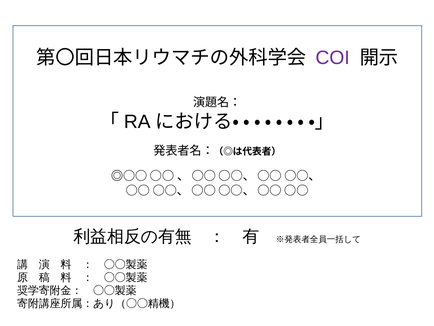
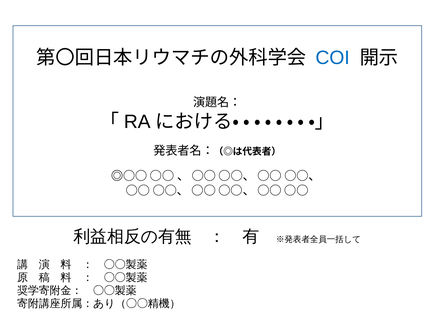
COI colour: purple -> blue (333, 58)
